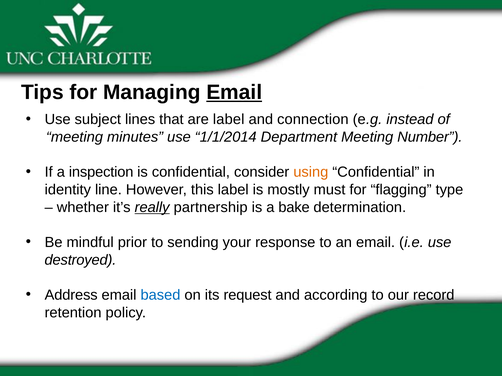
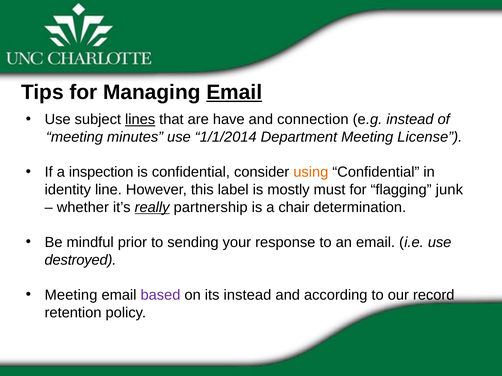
lines underline: none -> present (140, 120)
are label: label -> have (229, 120)
Number: Number -> License (430, 137)
type: type -> junk (449, 190)
bake: bake -> chair (294, 208)
Address: Address -> Meeting (71, 295)
based colour: blue -> purple (160, 295)
its request: request -> instead (247, 295)
